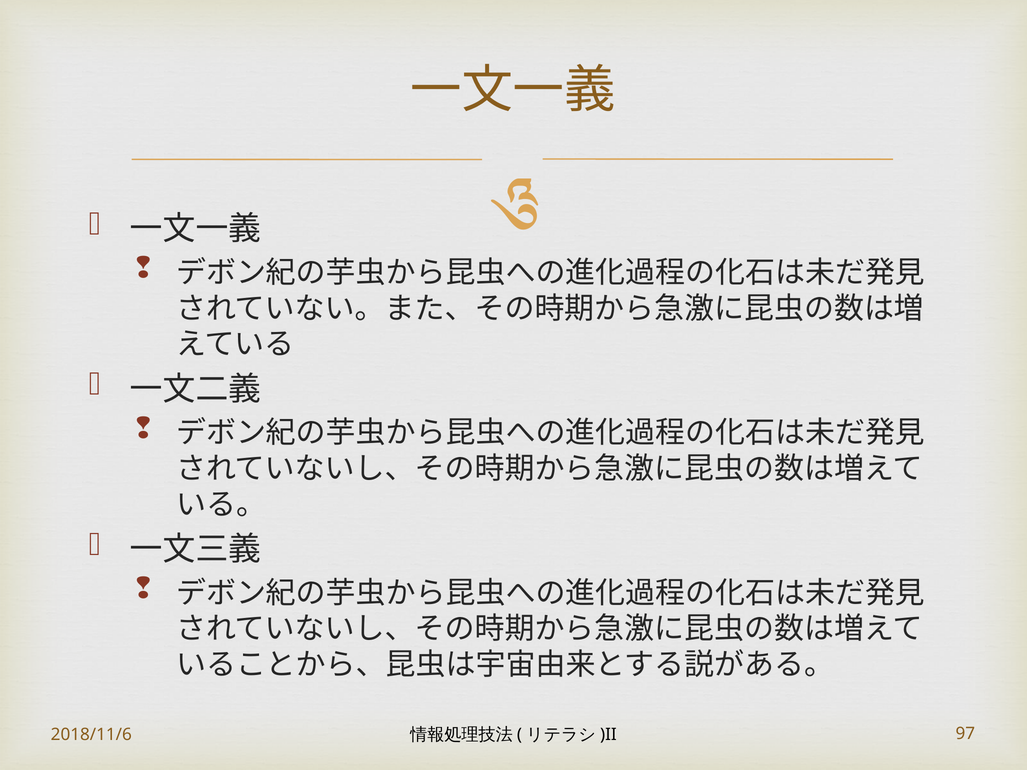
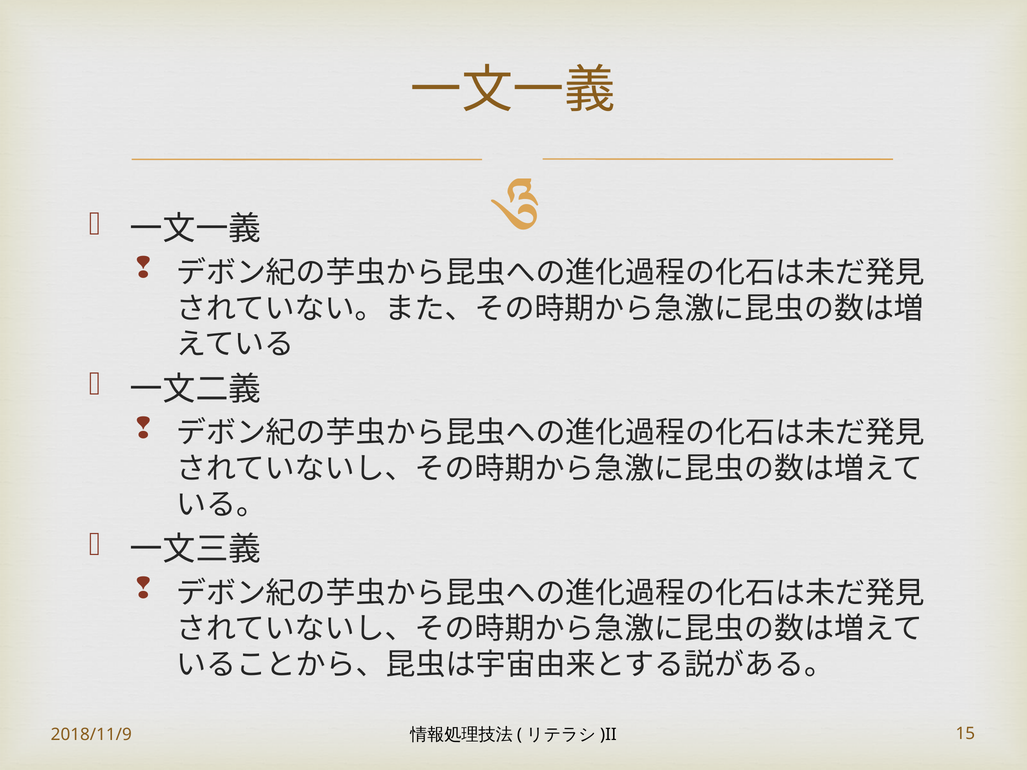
2018/11/6: 2018/11/6 -> 2018/11/9 (91, 735)
97: 97 -> 15 (965, 734)
